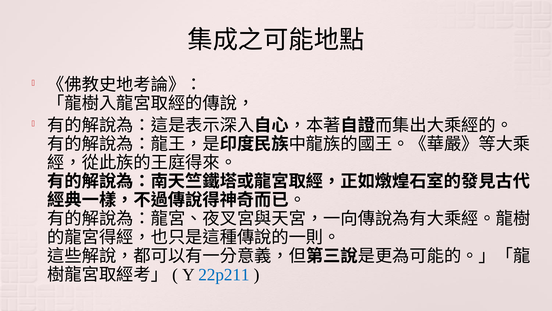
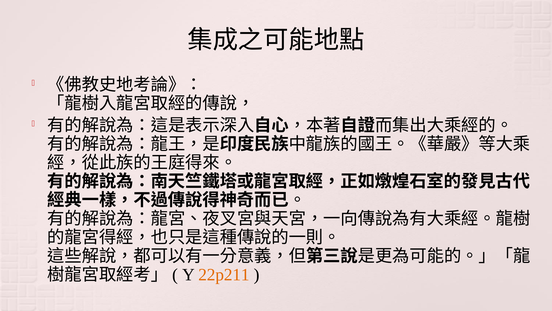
22p211 colour: blue -> orange (224, 274)
